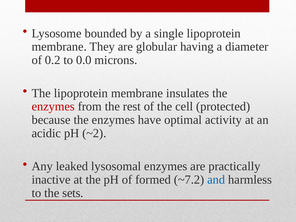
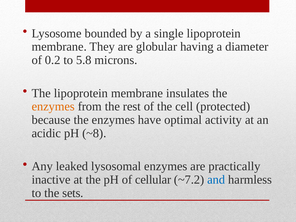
0.0: 0.0 -> 5.8 (84, 60)
enzymes colour: red -> orange (53, 107)
~2: ~2 -> ~8 (94, 133)
formed: formed -> cellular (153, 180)
